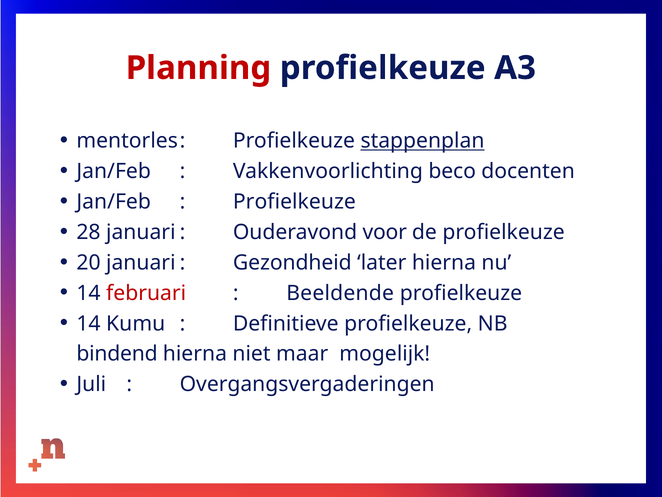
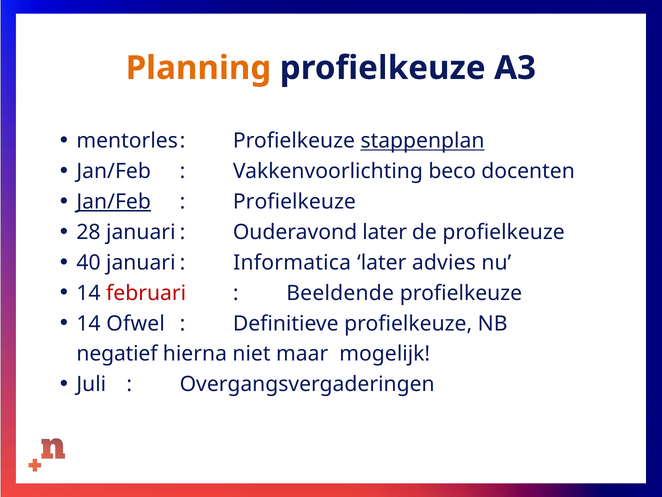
Planning colour: red -> orange (198, 68)
Jan/Feb underline: none -> present (114, 202)
Ouderavond voor: voor -> later (385, 232)
20: 20 -> 40 (89, 262)
Gezondheid: Gezondheid -> Informatica (292, 262)
later hierna: hierna -> advies (444, 262)
Kumu: Kumu -> Ofwel (136, 323)
bindend: bindend -> negatief (117, 354)
